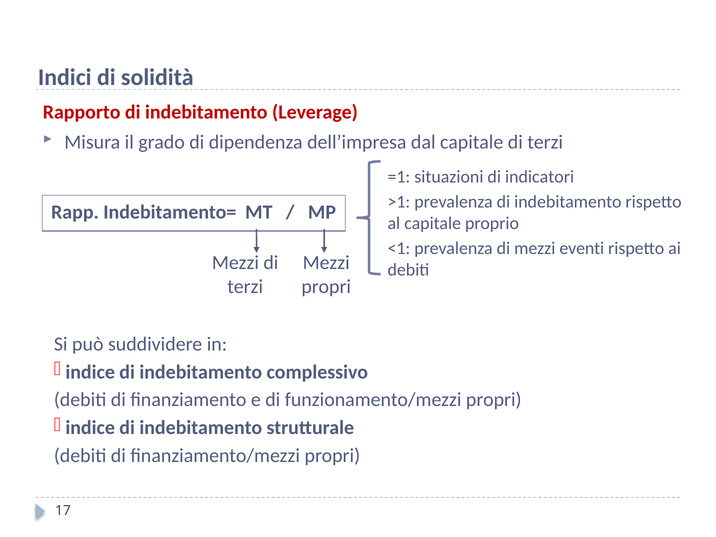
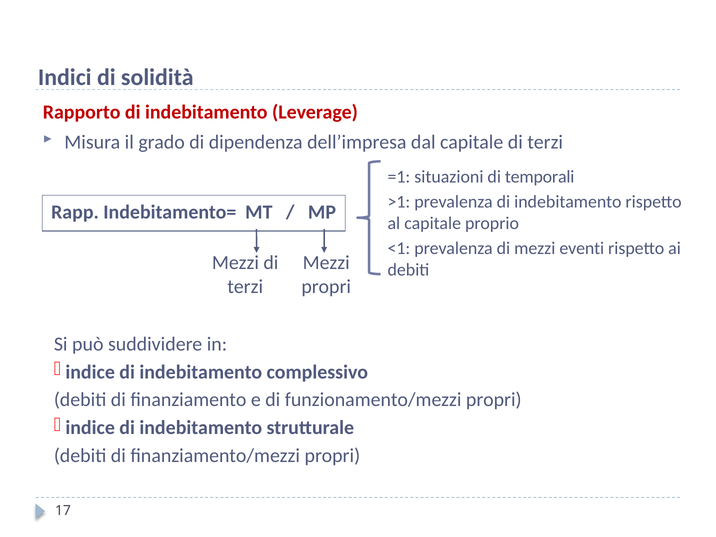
indicatori: indicatori -> temporali (540, 177)
